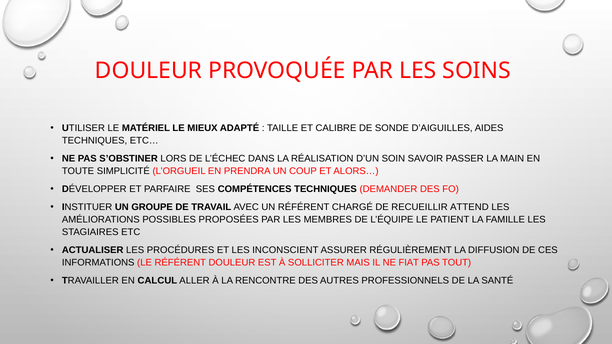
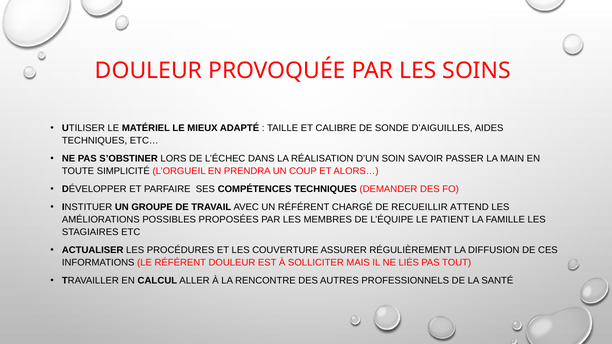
INCONSCIENT: INCONSCIENT -> COUVERTURE (285, 250)
FIAT: FIAT -> LIÉS (409, 263)
